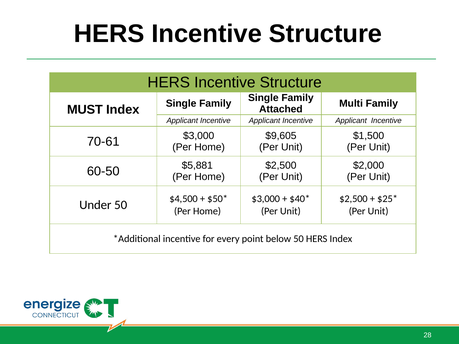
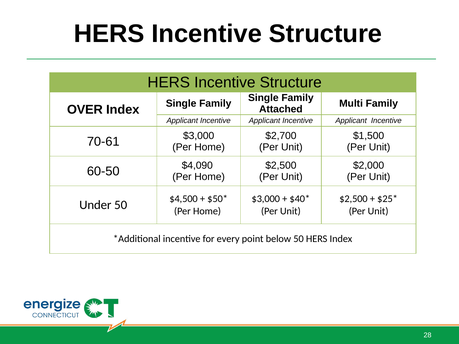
MUST: MUST -> OVER (85, 110)
$9,605: $9,605 -> $2,700 (281, 136)
$5,881: $5,881 -> $4,090 (197, 166)
